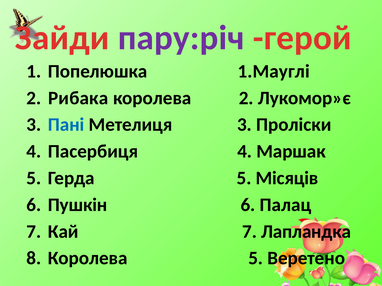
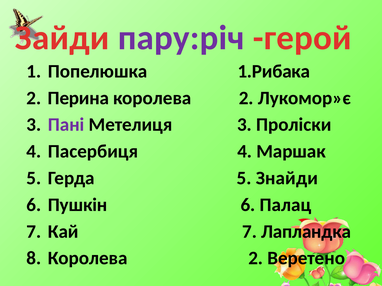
1.Мауглі: 1.Мауглі -> 1.Рибака (274, 71)
Рибака: Рибака -> Перина (78, 98)
Пані colour: blue -> purple (66, 125)
Місяців: Місяців -> Знайди (287, 178)
8 Королева 5: 5 -> 2 (256, 259)
